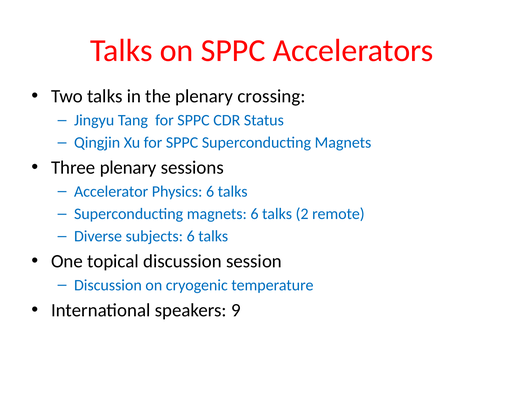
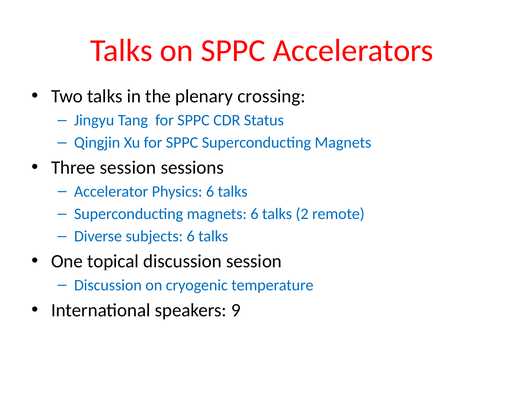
Three plenary: plenary -> session (128, 168)
